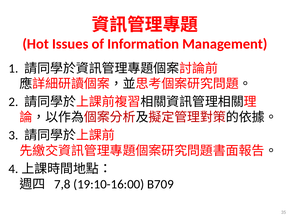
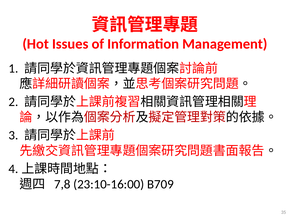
19:10-16:00: 19:10-16:00 -> 23:10-16:00 (109, 185)
